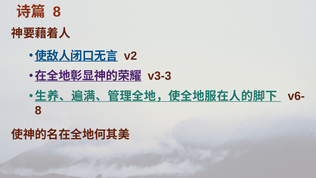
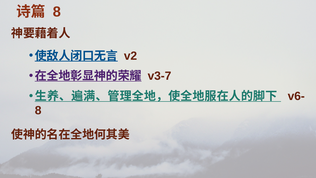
v3-3: v3-3 -> v3-7 (159, 76)
